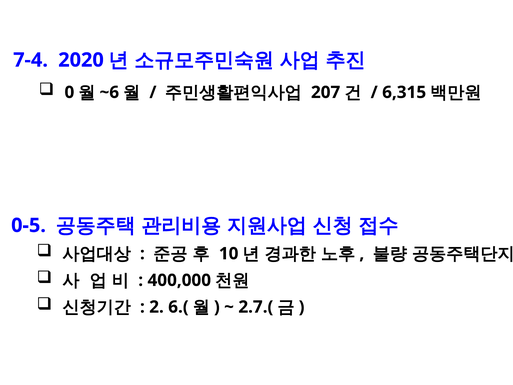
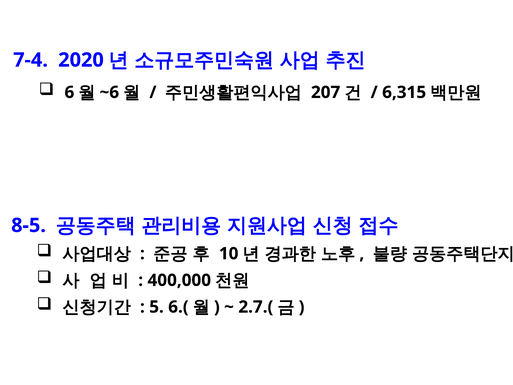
0: 0 -> 6 (69, 92)
0-5: 0-5 -> 8-5 (29, 225)
2: 2 -> 5 (157, 307)
